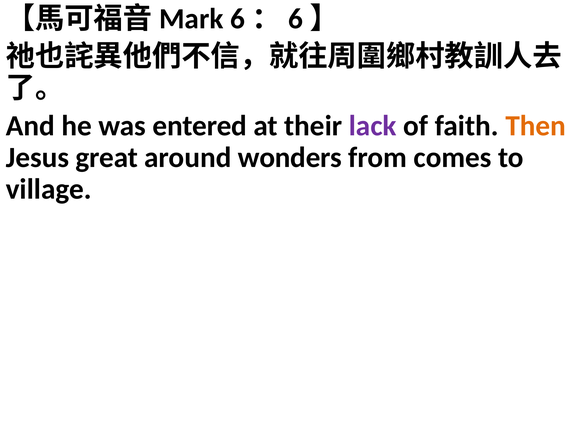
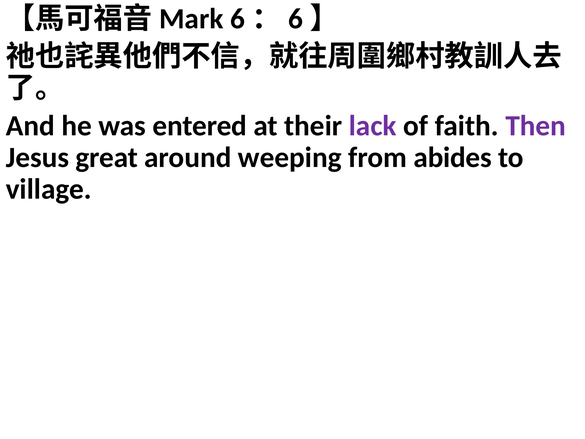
Then colour: orange -> purple (536, 126)
wonders: wonders -> weeping (290, 157)
comes: comes -> abides (453, 157)
